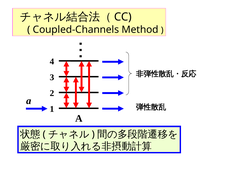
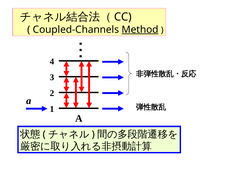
Method underline: none -> present (140, 30)
